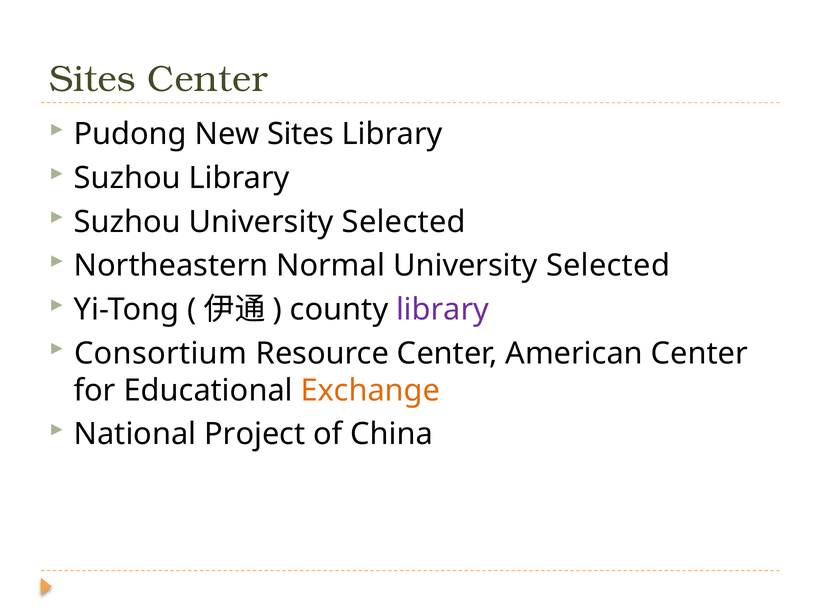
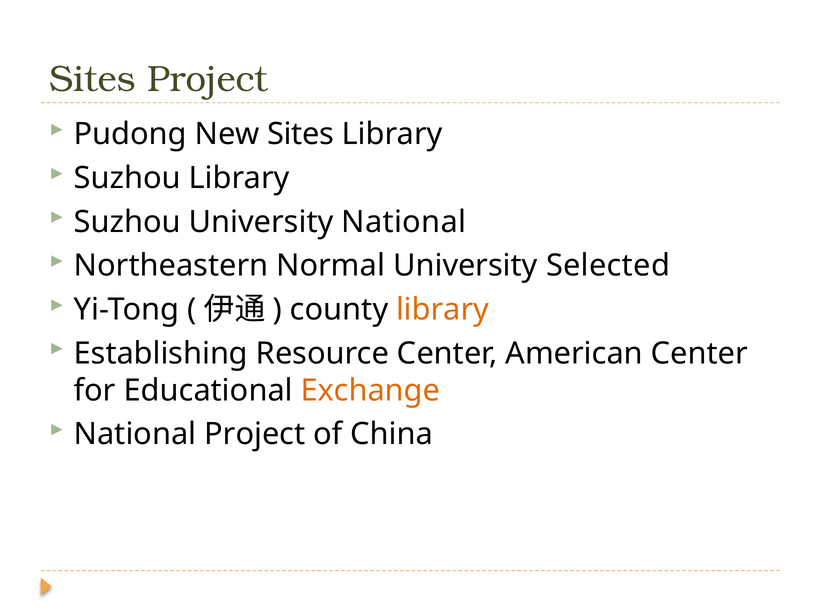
Sites Center: Center -> Project (208, 79)
Suzhou University Selected: Selected -> National (404, 222)
library colour: purple -> orange (443, 309)
Consortium: Consortium -> Establishing (161, 353)
